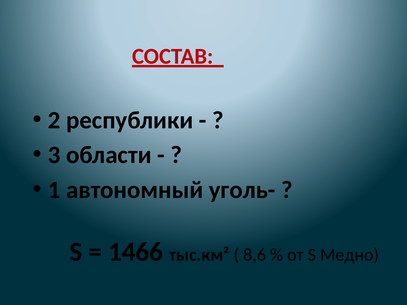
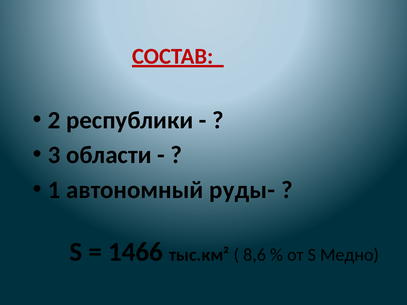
уголь-: уголь- -> руды- (242, 190)
